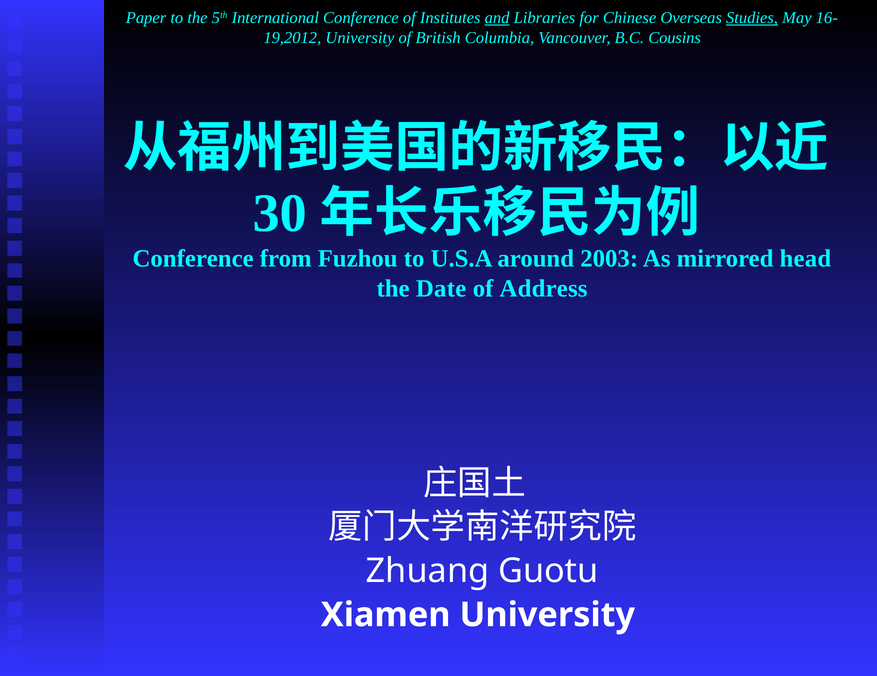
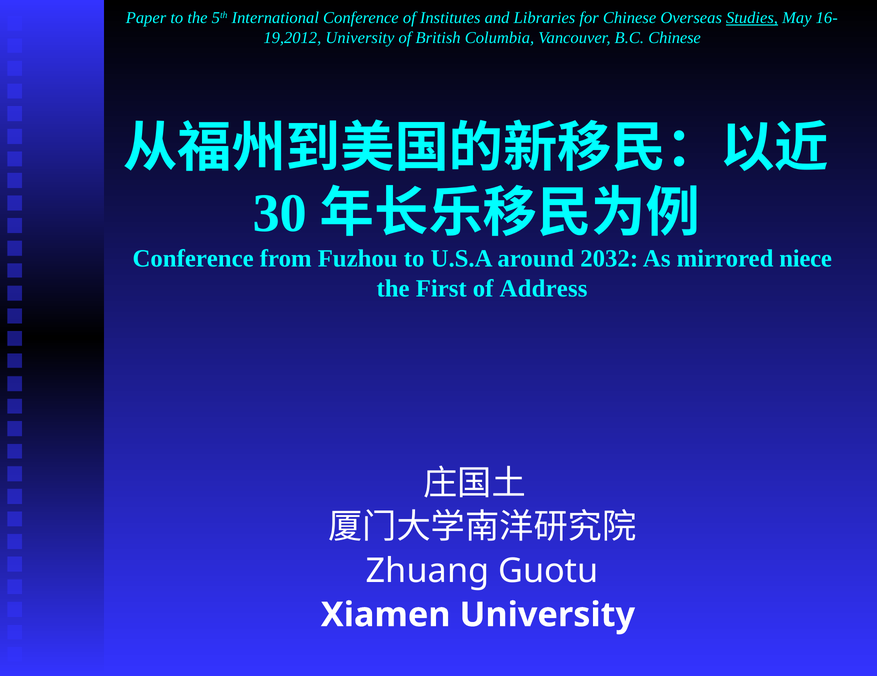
and underline: present -> none (497, 18)
B.C Cousins: Cousins -> Chinese (675, 38)
2003: 2003 -> 2032 (609, 259)
head: head -> niece (806, 259)
Date: Date -> First (441, 288)
